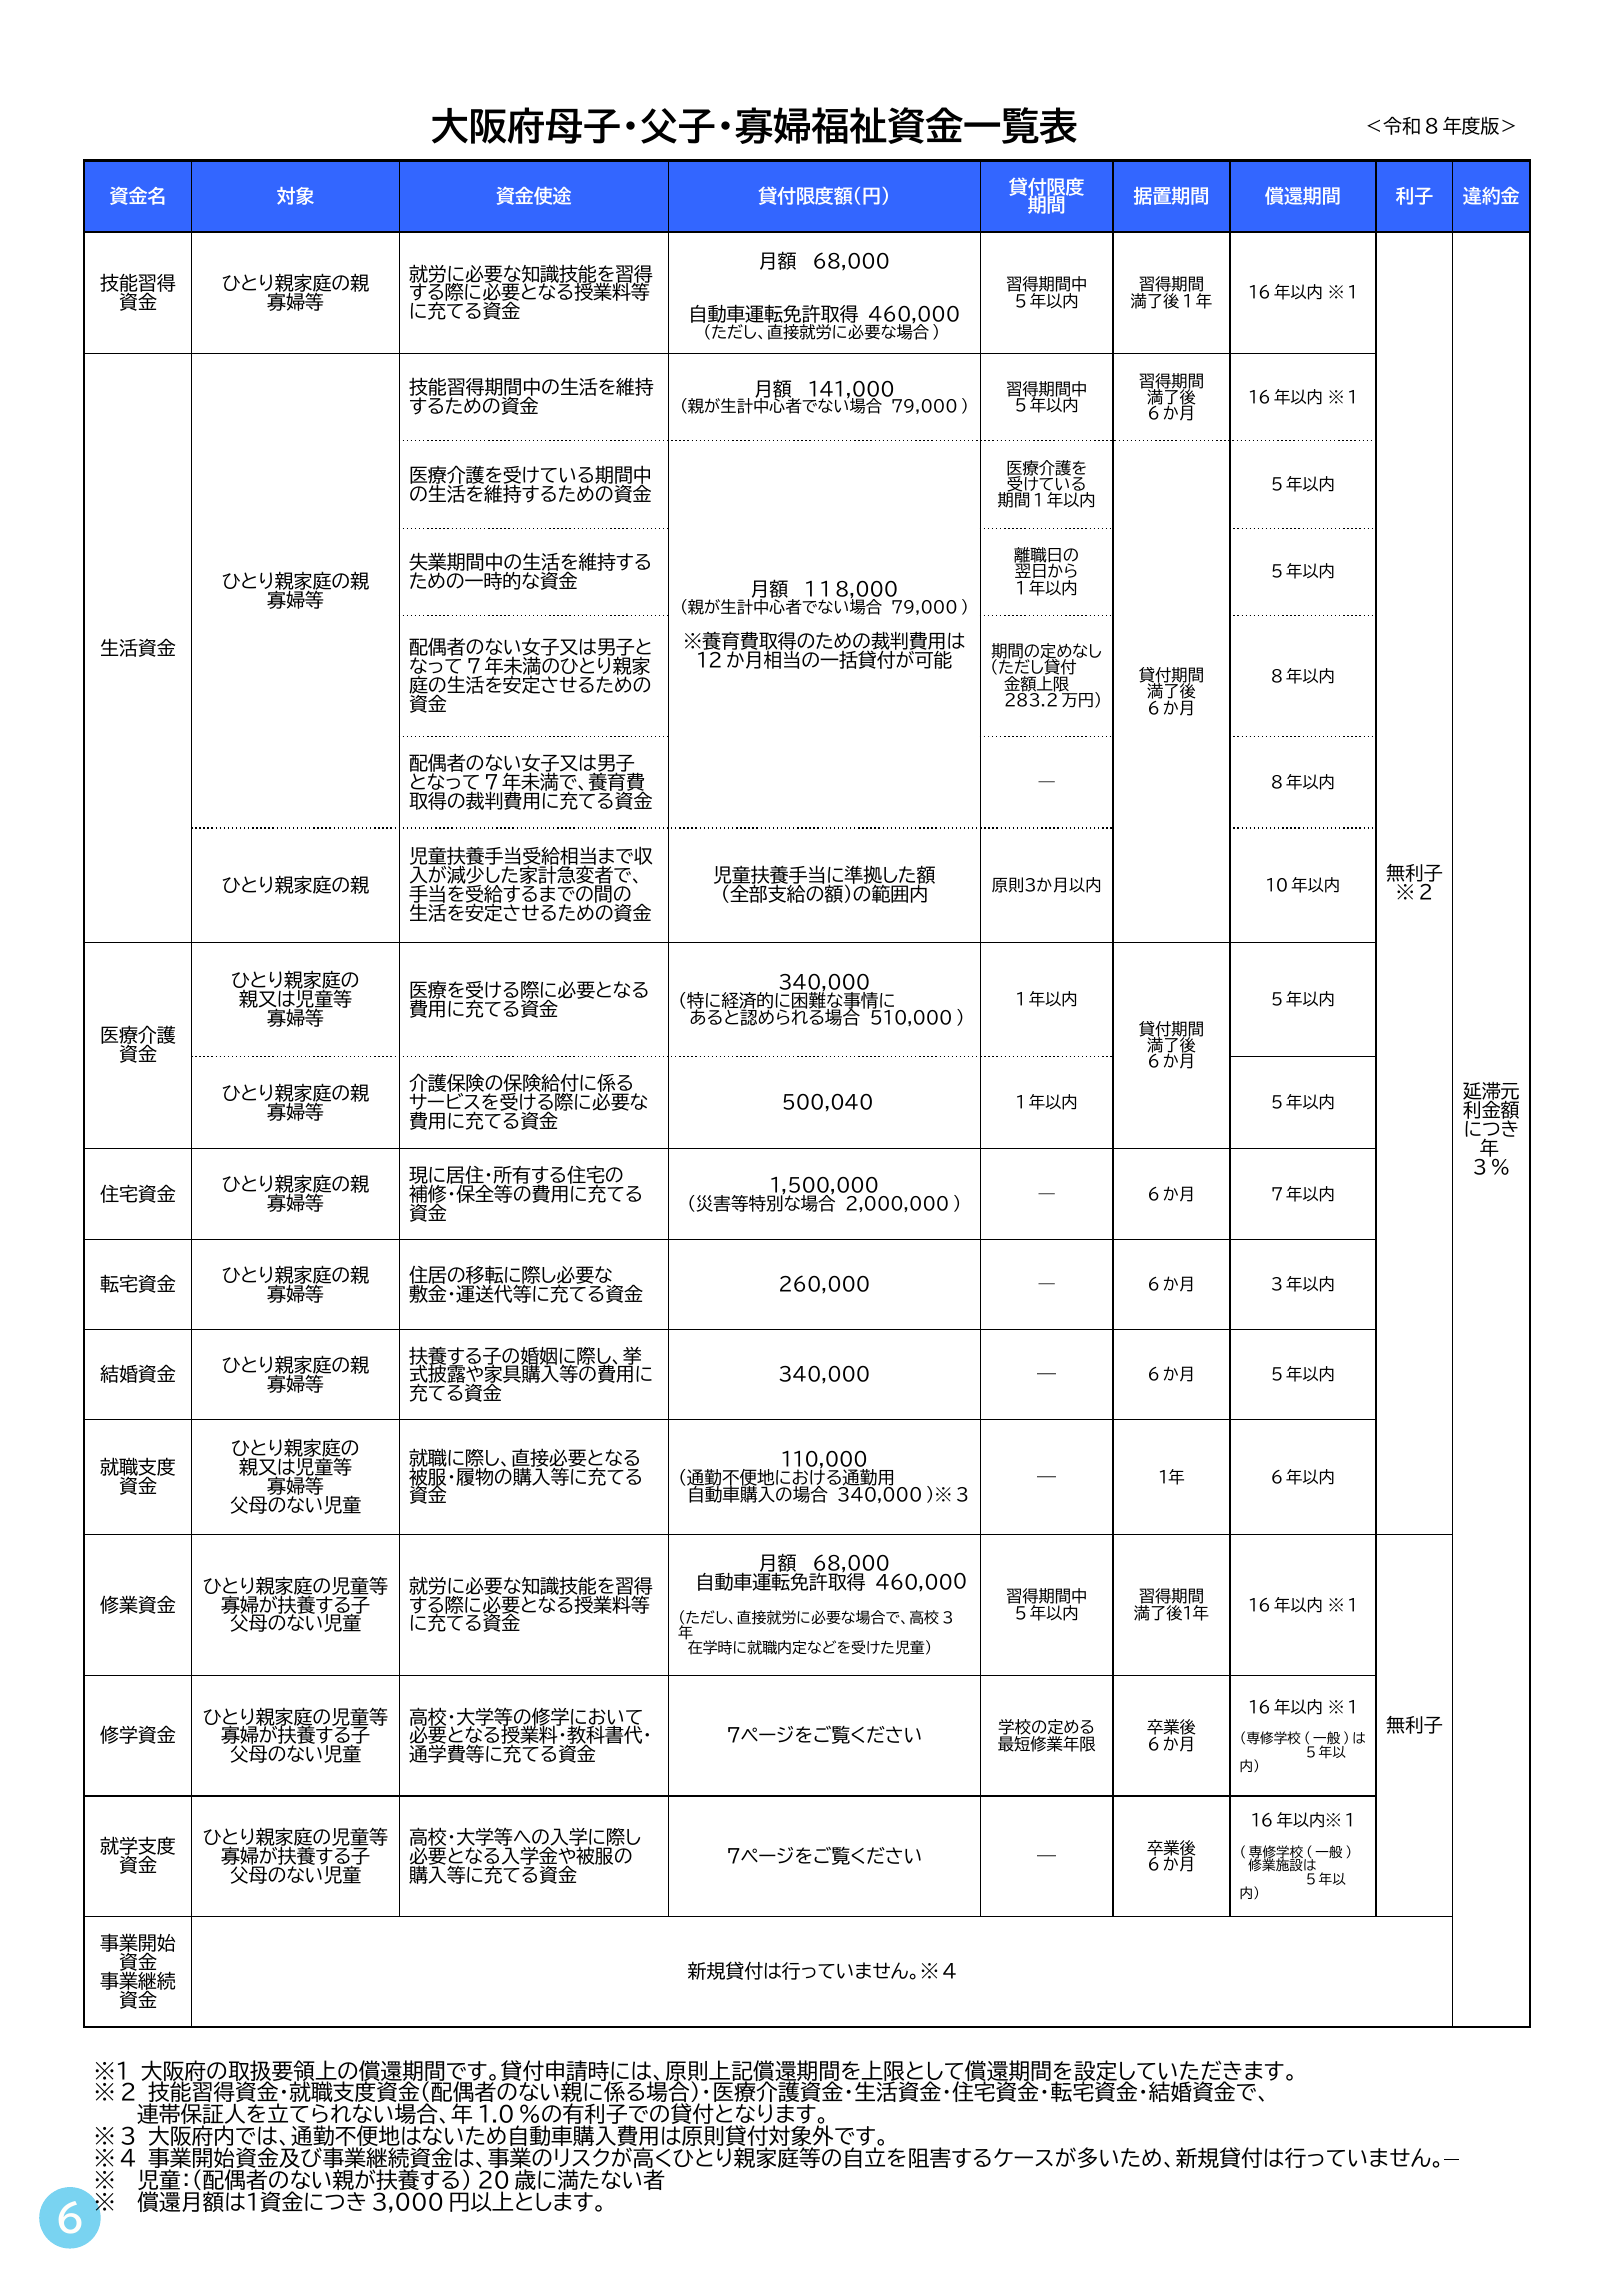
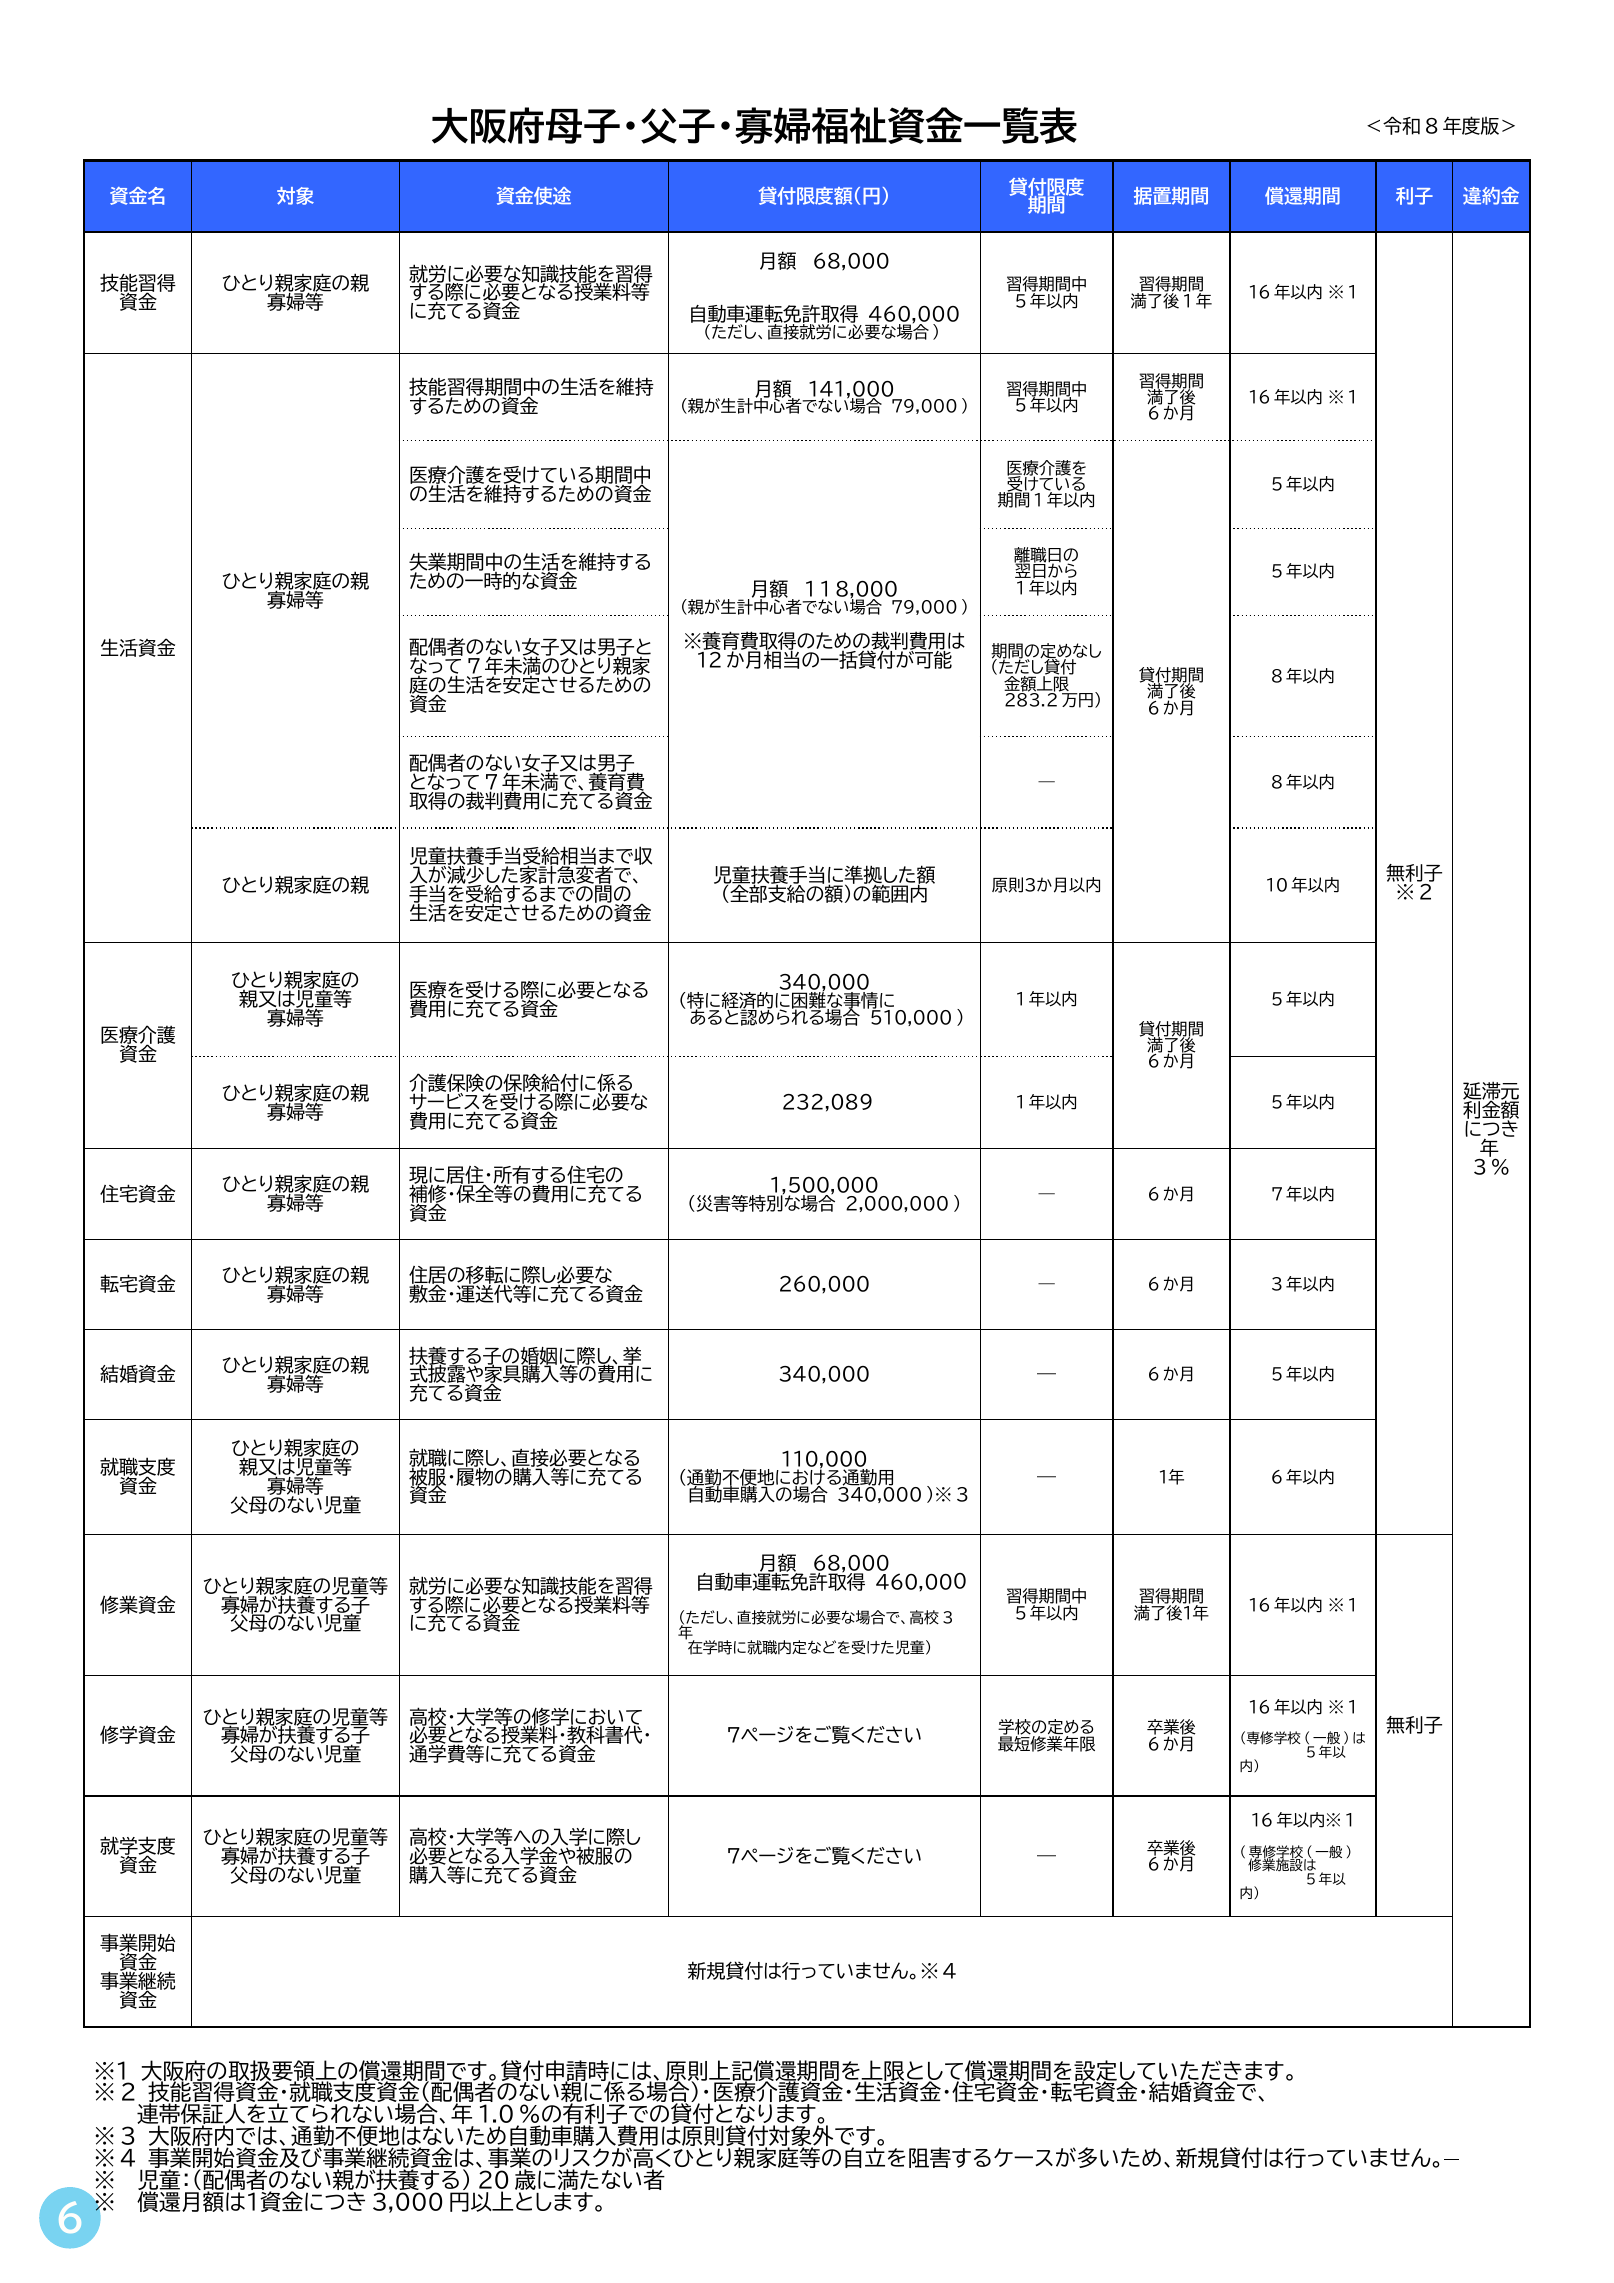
500,040: 500,040 -> 232,089 (827, 1103)
